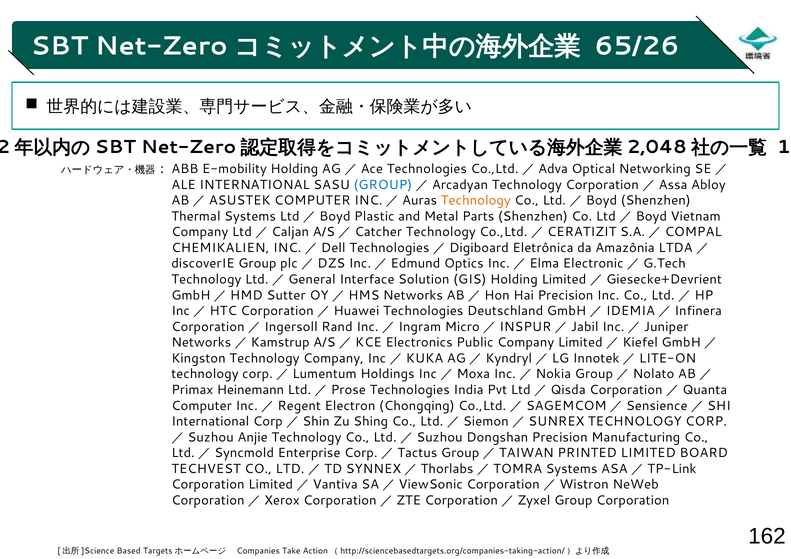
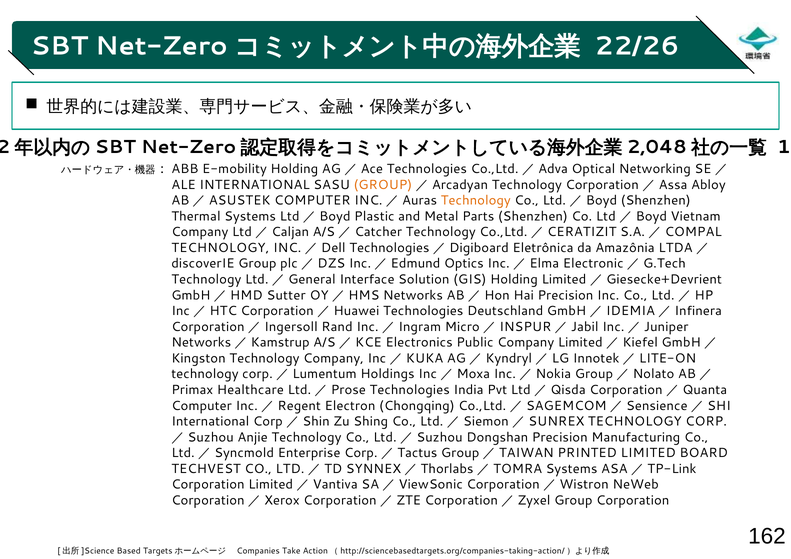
65/26: 65/26 -> 22/26 (637, 46)
GROUP colour: blue -> orange (383, 185)
CHEMIKALIEN: CHEMIKALIEN -> TECHNOLOGY (220, 248)
Heinemann: Heinemann -> Healthcare (250, 390)
